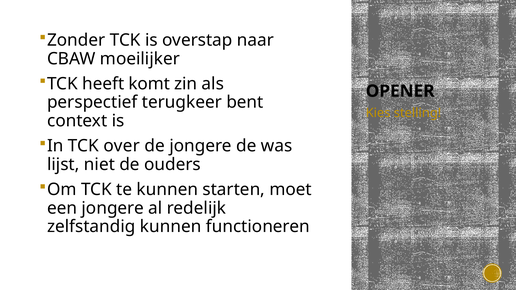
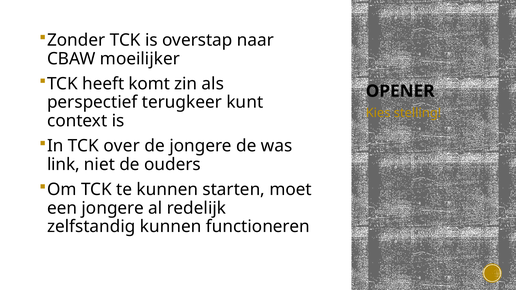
bent: bent -> kunt (245, 102)
lijst: lijst -> link (63, 165)
